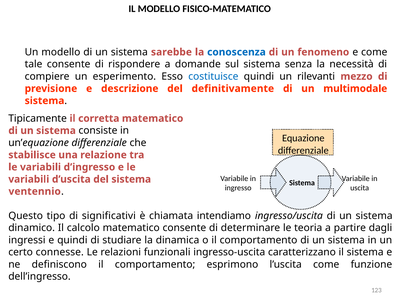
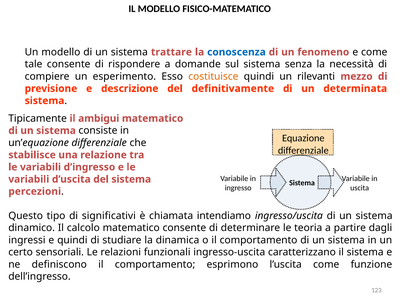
sarebbe: sarebbe -> trattare (171, 52)
costituisce colour: blue -> orange (213, 77)
multimodale: multimodale -> determinata (355, 89)
corretta: corretta -> ambigui (99, 119)
ventennio: ventennio -> percezioni (35, 192)
connesse: connesse -> sensoriali (60, 253)
